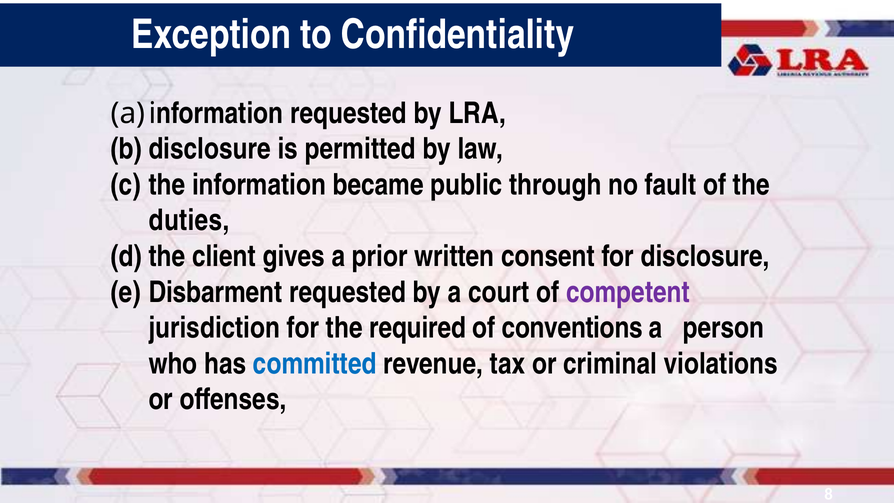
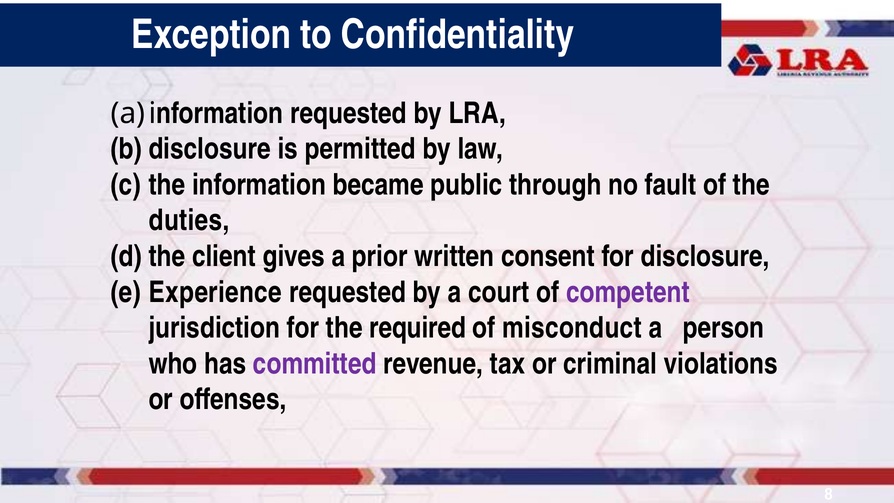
Disbarment: Disbarment -> Experience (215, 292)
conventions: conventions -> misconduct (572, 328)
committed colour: blue -> purple (315, 364)
